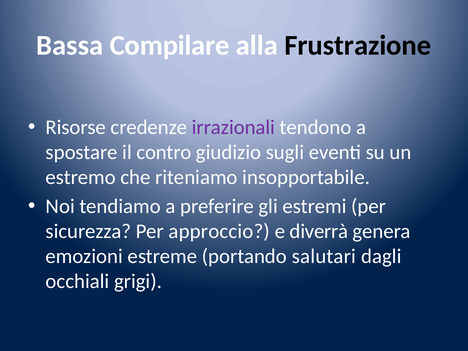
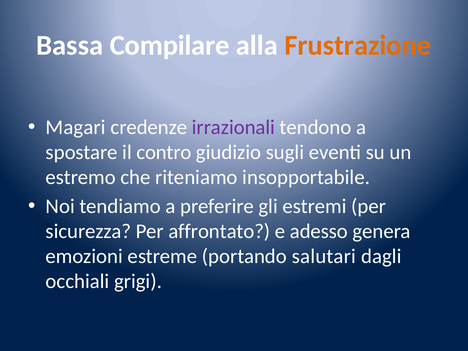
Frustrazione colour: black -> orange (358, 45)
Risorse: Risorse -> Magari (76, 127)
approccio: approccio -> affrontato (219, 231)
diverrà: diverrà -> adesso (319, 231)
